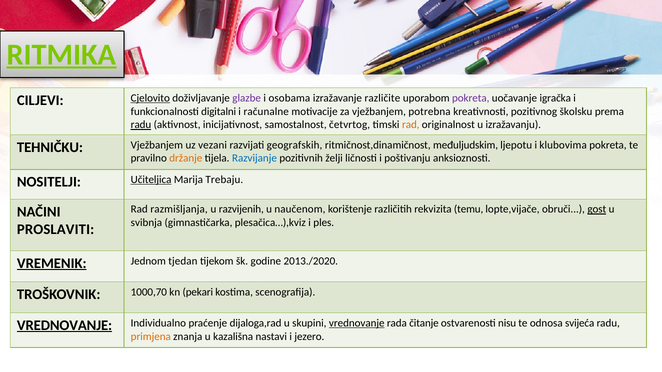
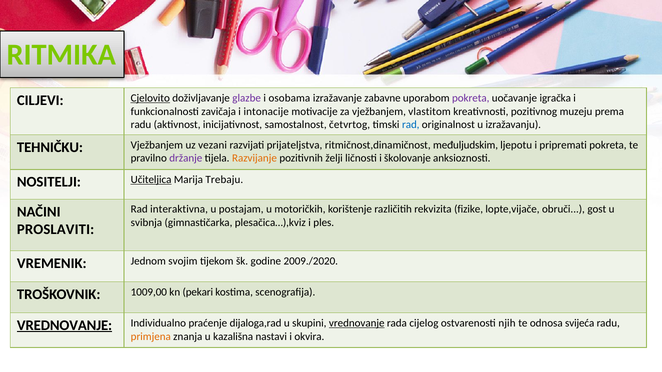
RITMIKA underline: present -> none (61, 55)
različite: različite -> zabavne (382, 98)
digitalni: digitalni -> zavičaja (219, 112)
računalne: računalne -> intonacije (266, 112)
potrebna: potrebna -> vlastitom (430, 112)
školsku: školsku -> muzeju (576, 112)
radu underline: present -> none (141, 125)
rad colour: orange -> blue (411, 125)
geografskih: geografskih -> prijateljstva (295, 145)
klubovima: klubovima -> pripremati (563, 145)
držanje colour: orange -> purple (186, 158)
Razvijanje colour: blue -> orange (254, 158)
poštivanju: poštivanju -> školovanje (407, 158)
razmišljanja: razmišljanja -> interaktivna (179, 210)
razvijenih: razvijenih -> postajam (241, 210)
naučenom: naučenom -> motoričkih (300, 210)
temu: temu -> fizike (469, 210)
gost underline: present -> none (597, 210)
VREMENIK underline: present -> none (52, 264)
tjedan: tjedan -> svojim (183, 261)
2013./2020: 2013./2020 -> 2009./2020 (311, 261)
1000,70: 1000,70 -> 1009,00 (149, 292)
čitanje: čitanje -> cijelog (424, 323)
nisu: nisu -> njih (507, 323)
jezero: jezero -> okvira (309, 337)
